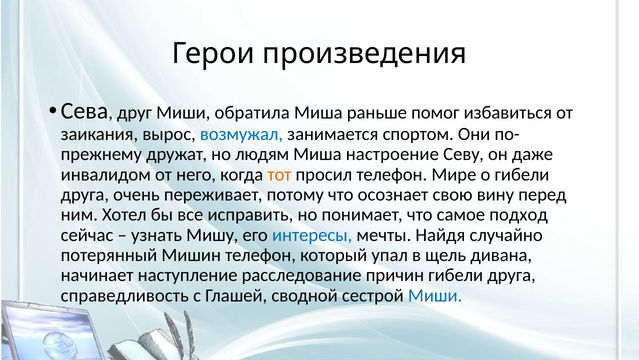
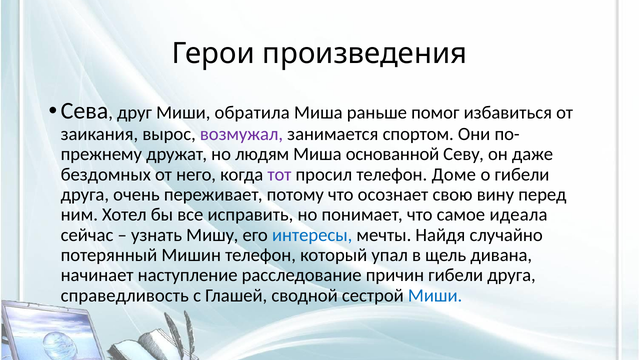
возмужал colour: blue -> purple (242, 134)
настроение: настроение -> основанной (392, 154)
инвалидом: инвалидом -> бездомных (106, 174)
тот colour: orange -> purple (279, 174)
Мире: Мире -> Доме (454, 174)
подход: подход -> идеала (519, 214)
